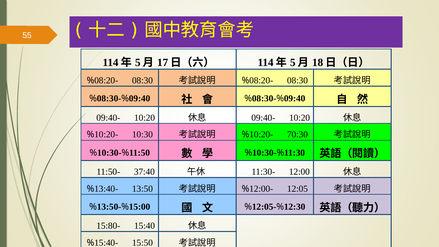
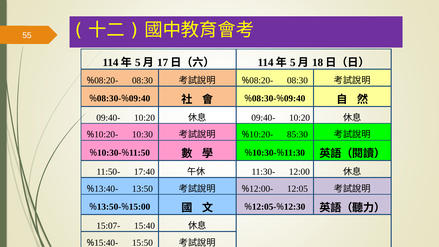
70:30: 70:30 -> 85:30 (297, 135)
37:40: 37:40 -> 17:40 (144, 172)
15:80-: 15:80- -> 15:07- (108, 226)
